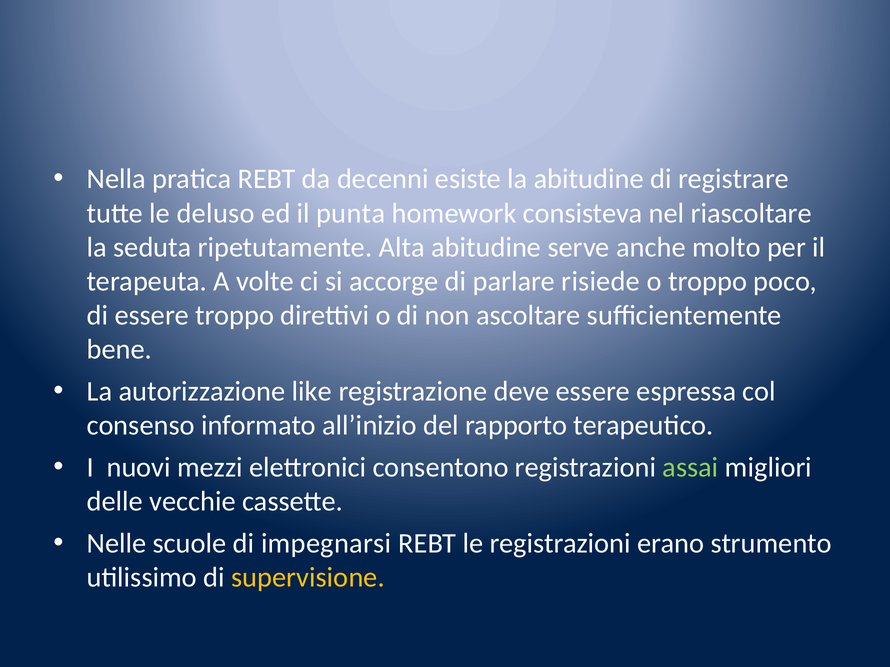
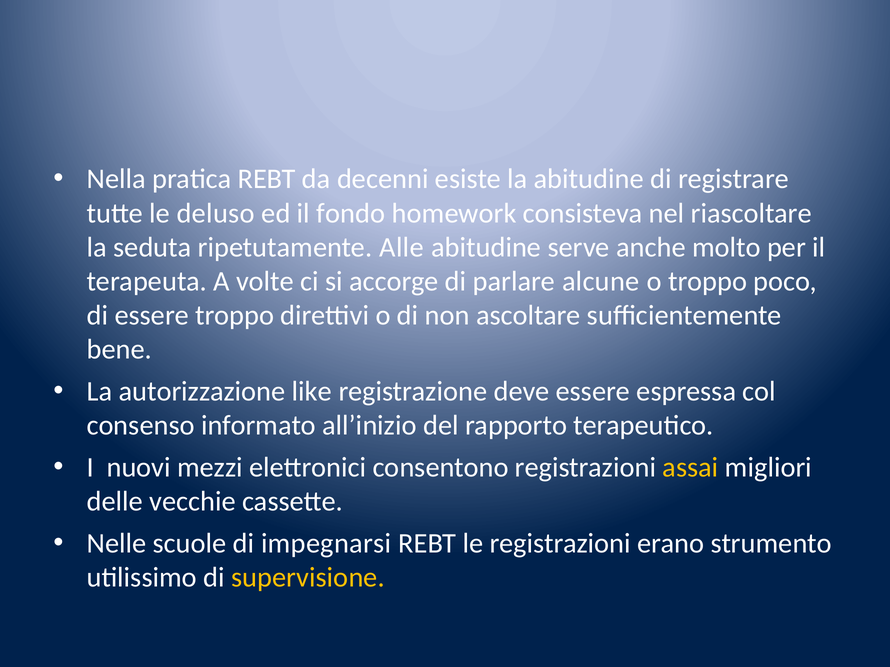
punta: punta -> fondo (351, 213)
Alta: Alta -> Alle (402, 247)
risiede: risiede -> alcune (601, 282)
assai colour: light green -> yellow (690, 468)
